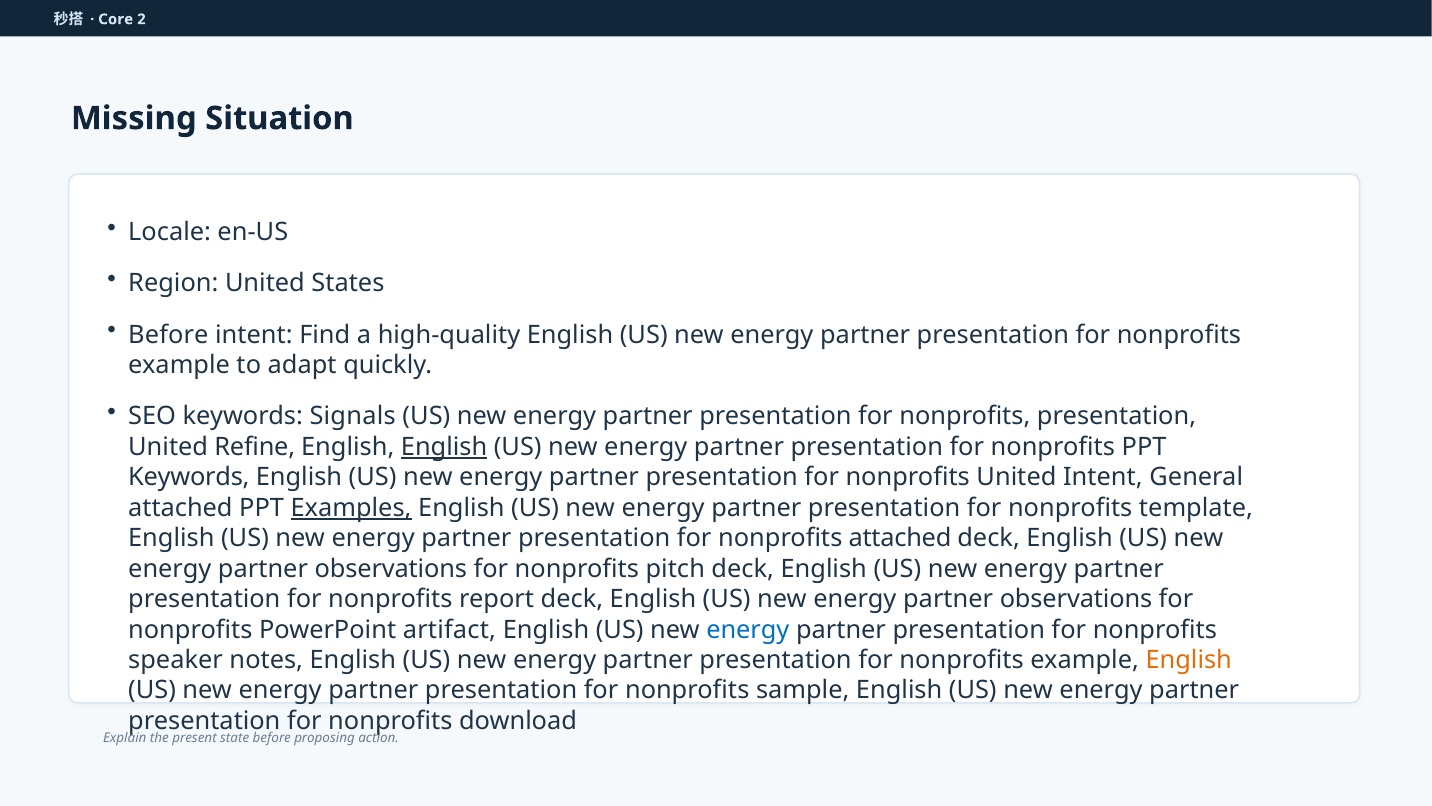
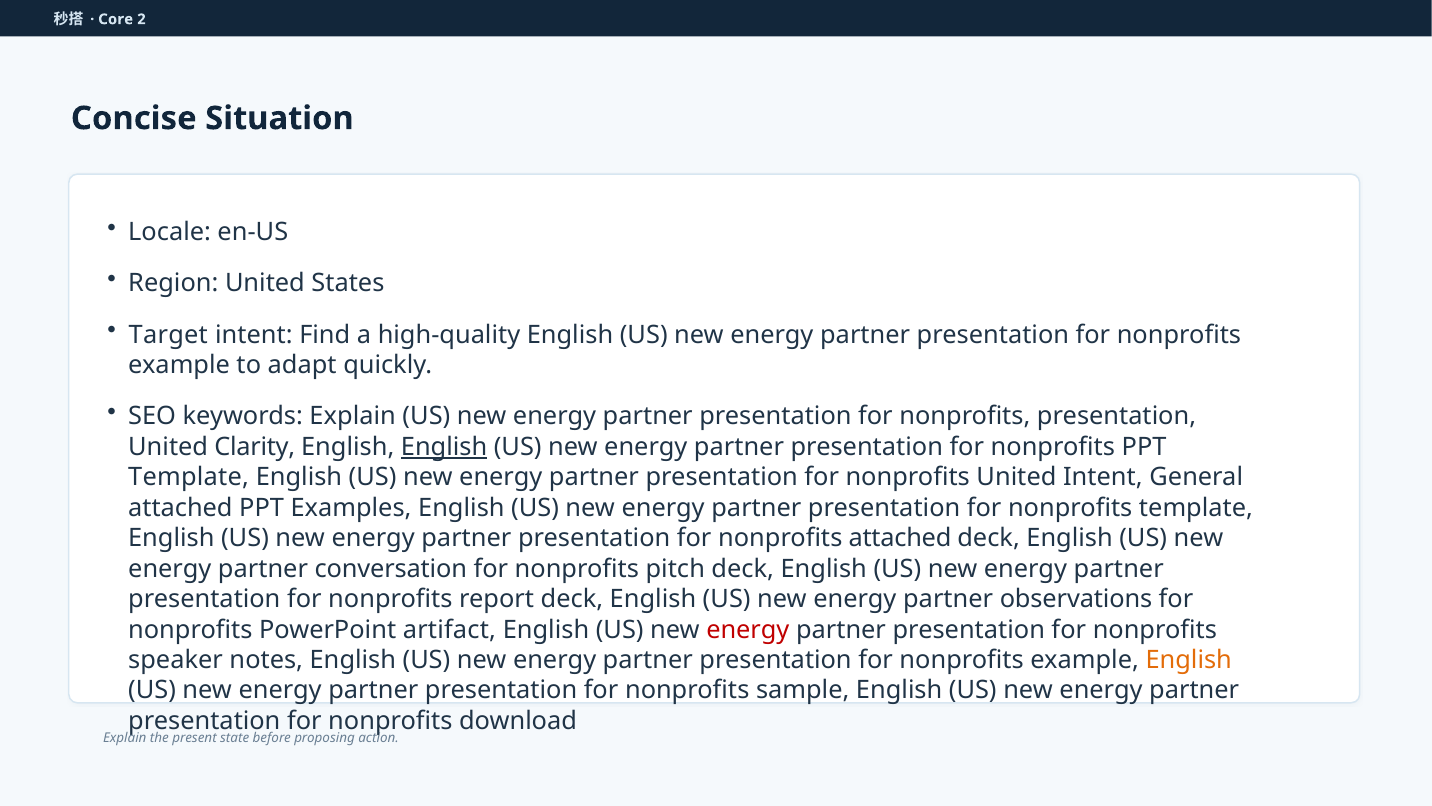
Missing: Missing -> Concise (134, 118)
Before: Before -> Target (168, 334)
keywords Signals: Signals -> Explain (353, 416)
Refine: Refine -> Clarity (255, 447)
Keywords: Keywords -> Template (189, 477)
Examples underline: present -> none (351, 508)
observations: observations -> conversation (391, 568)
energy colour: blue -> red (748, 629)
